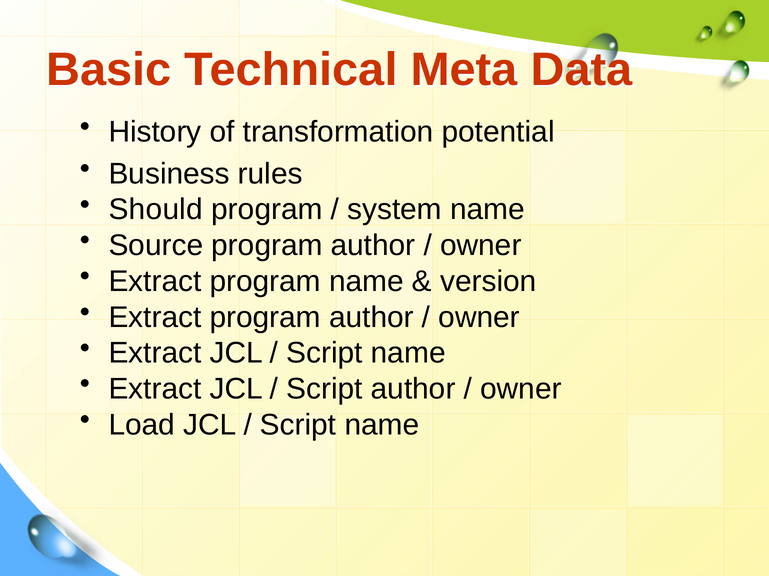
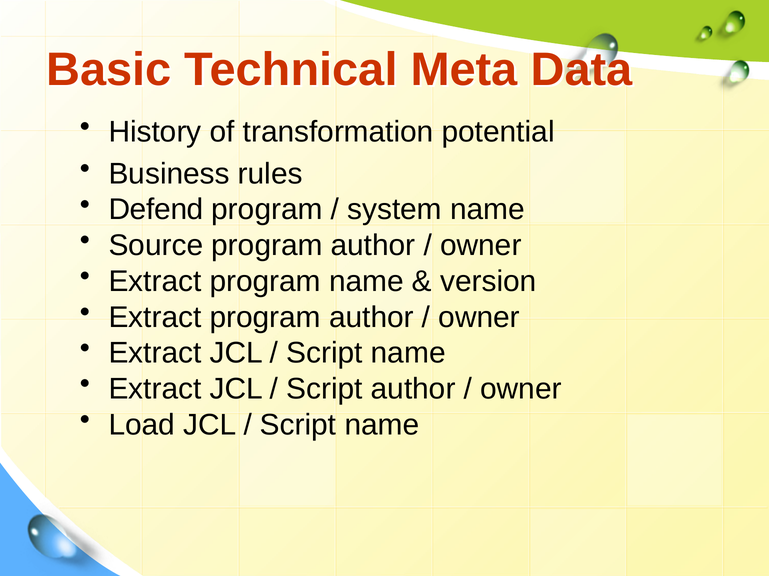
Should: Should -> Defend (156, 210)
